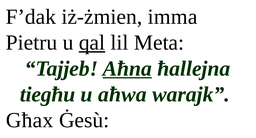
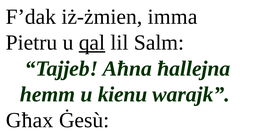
Meta: Meta -> Salm (159, 43)
Aħna underline: present -> none (127, 69)
tiegħu: tiegħu -> hemm (48, 94)
aħwa: aħwa -> kienu (123, 94)
